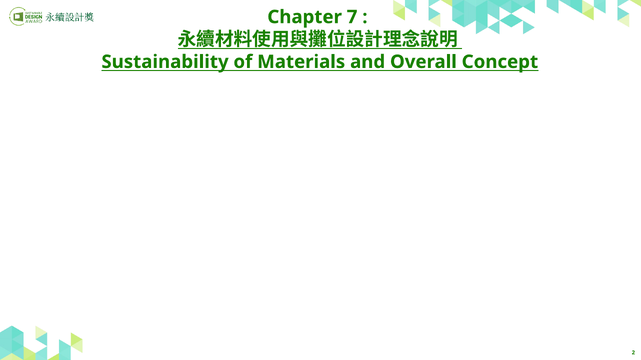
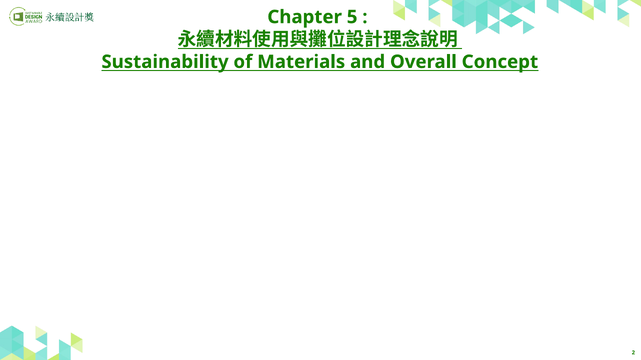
7: 7 -> 5 (352, 17)
